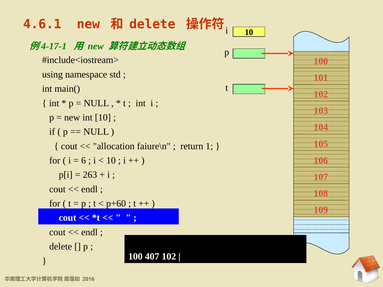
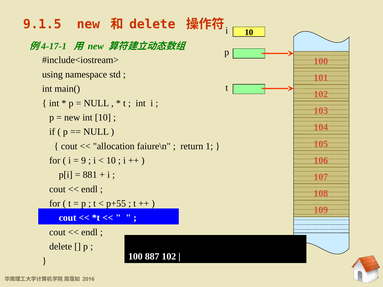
4.6.1: 4.6.1 -> 9.1.5 (42, 24)
6: 6 -> 9 (84, 161)
263: 263 -> 881 (90, 175)
p+60: p+60 -> p+55 (116, 204)
407: 407 -> 887 (152, 257)
